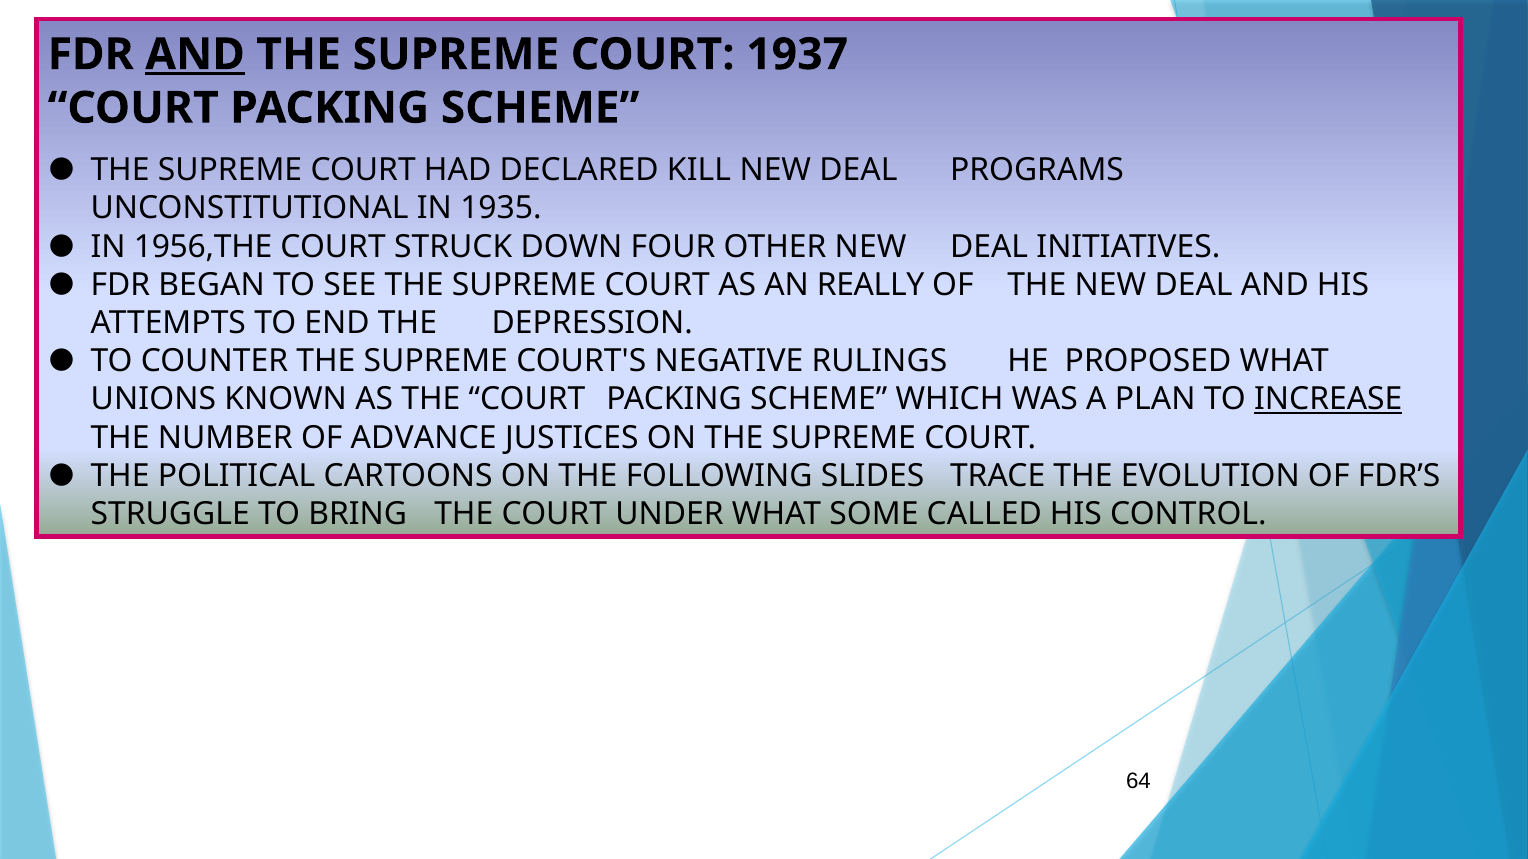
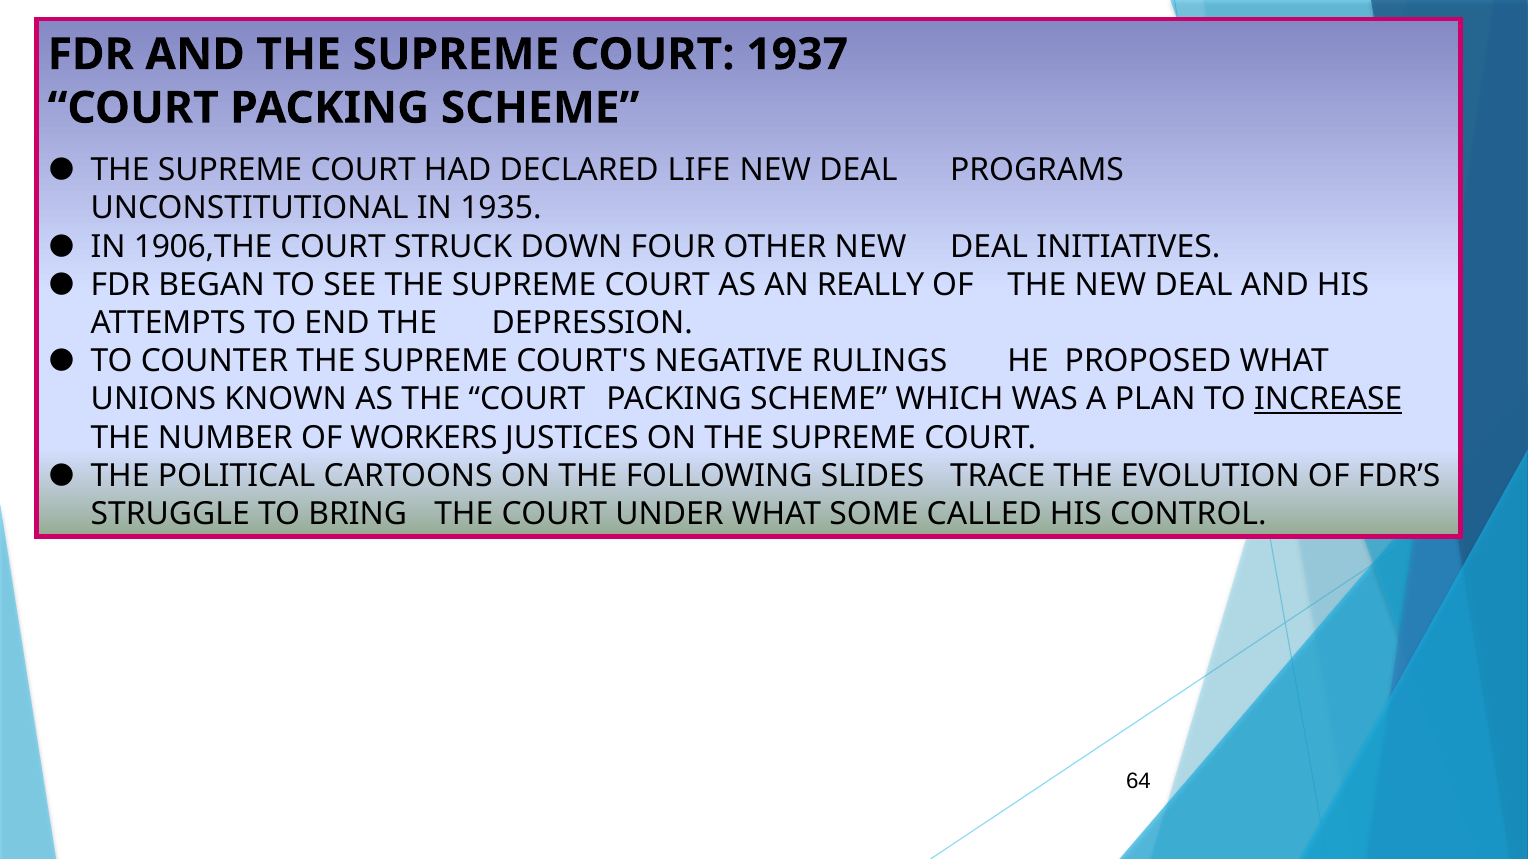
AND underline: present -> none (195, 55)
KILL: KILL -> LIFE (699, 170)
1956,THE: 1956,THE -> 1906,THE (203, 247)
ADVANCE: ADVANCE -> WORKERS (424, 438)
